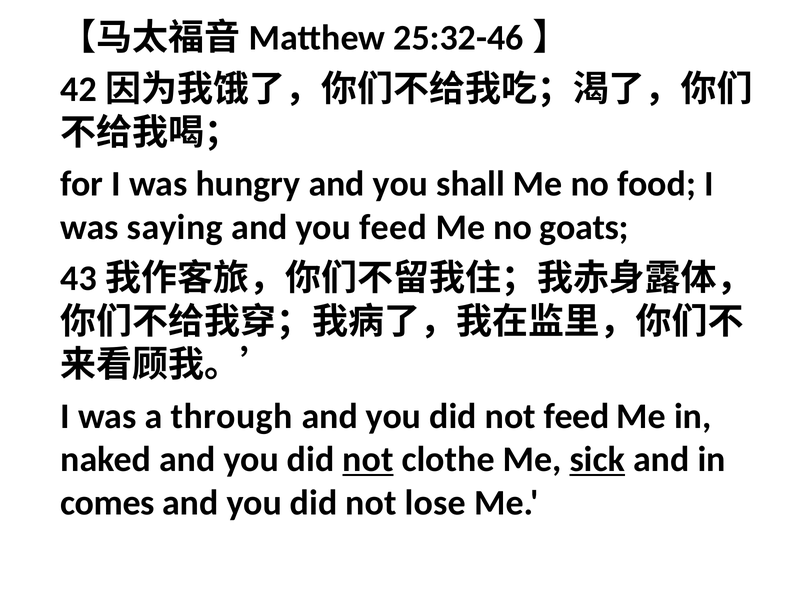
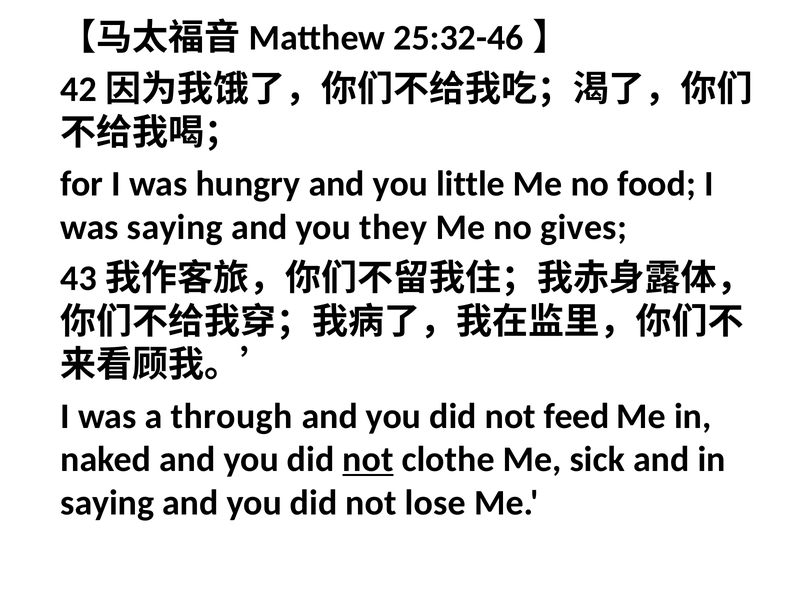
shall: shall -> little (471, 184)
you feed: feed -> they (393, 227)
goats: goats -> gives (584, 227)
sick underline: present -> none (597, 459)
comes: comes -> saying (107, 503)
